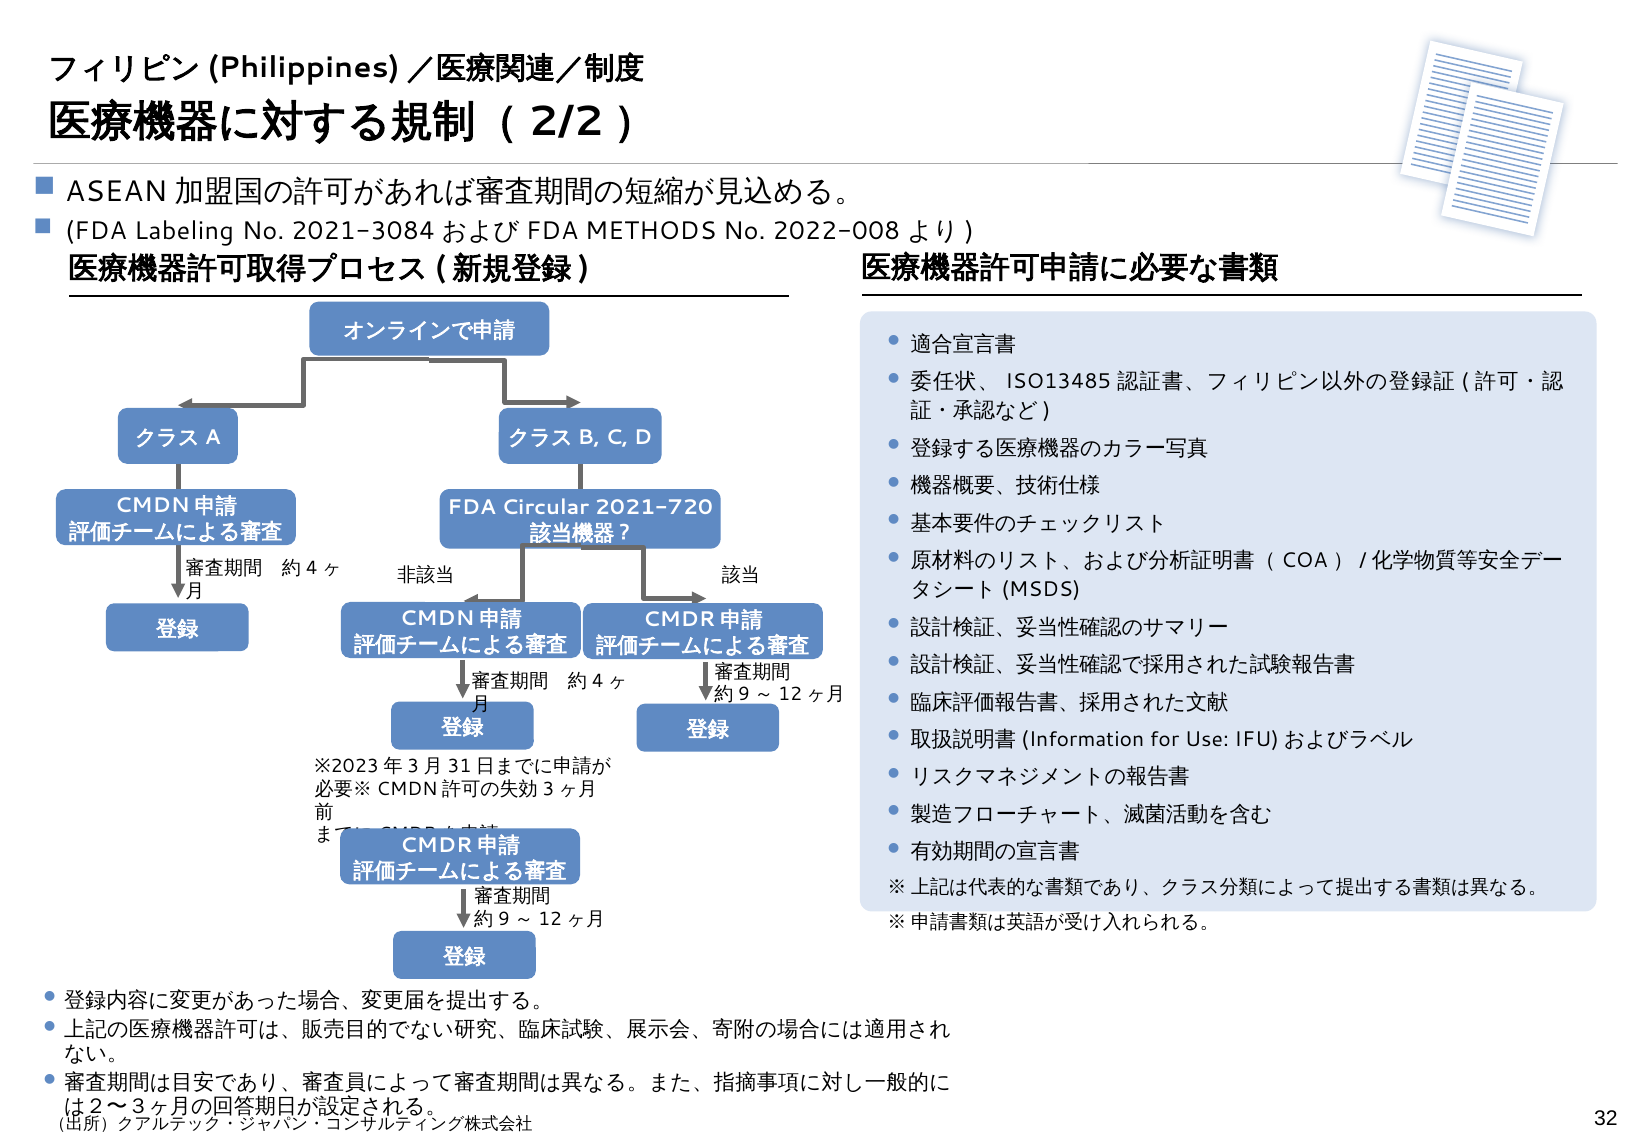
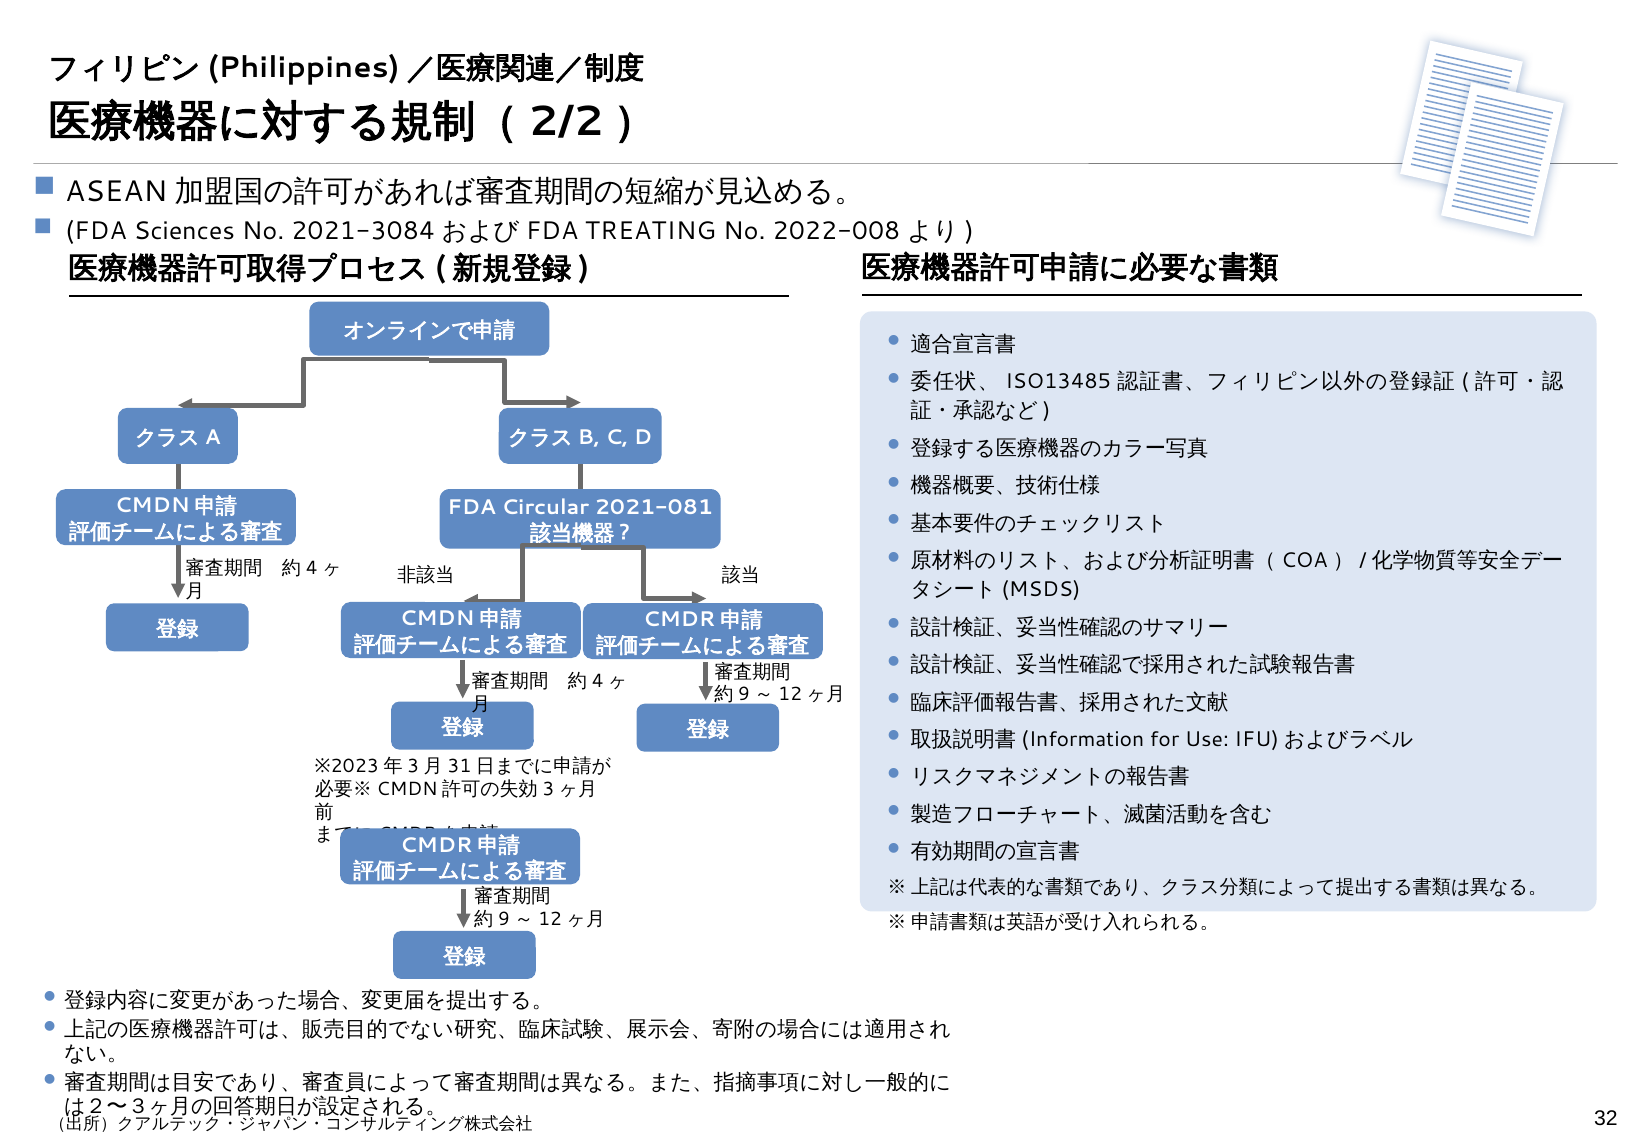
Labeling: Labeling -> Sciences (184, 232)
METHODS: METHODS -> TREATING (651, 232)
2021-720: 2021-720 -> 2021-081 (654, 508)
